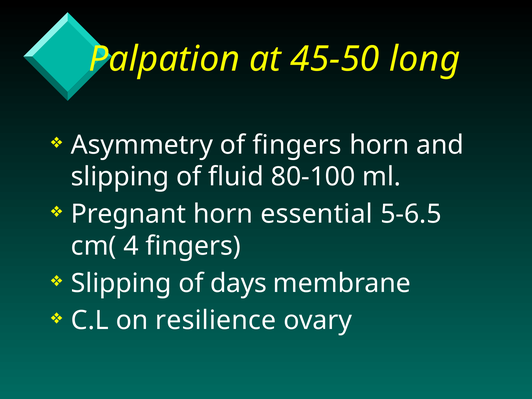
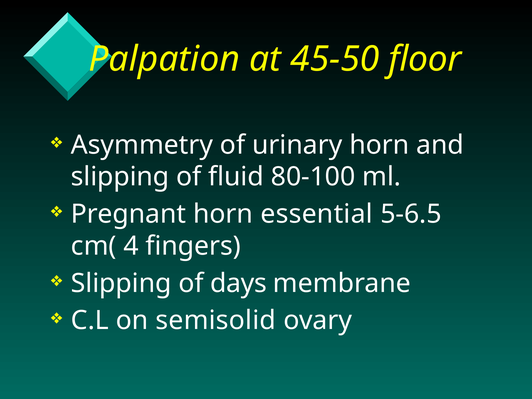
long: long -> floor (425, 59)
of fingers: fingers -> urinary (297, 145)
resilience: resilience -> semisolid (216, 320)
